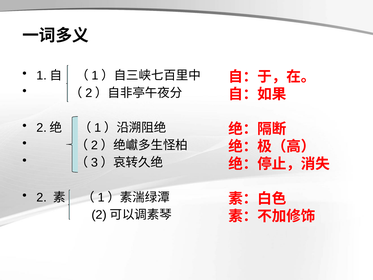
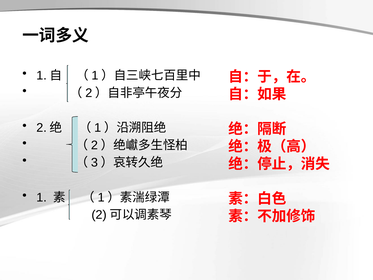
2: 2 -> 1 (42, 197)
